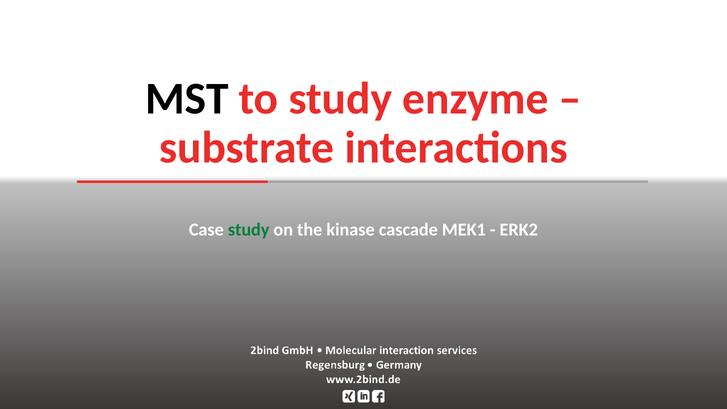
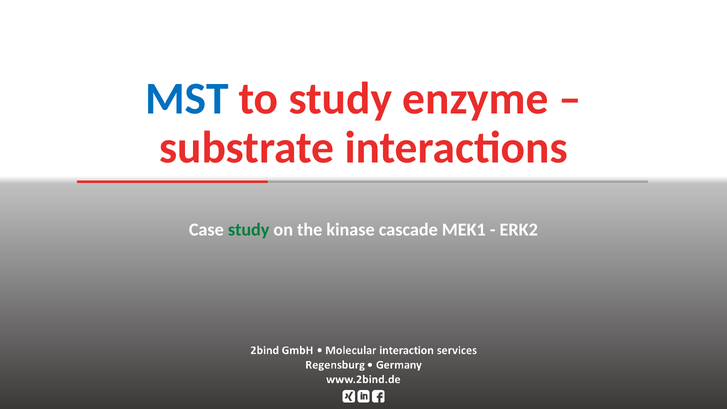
MST colour: black -> blue (187, 99)
